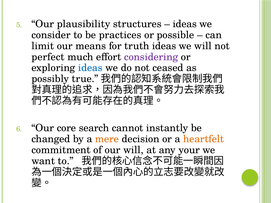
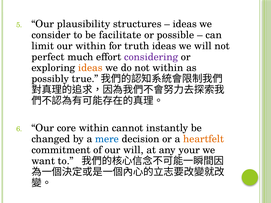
practices: practices -> facilitate (120, 35)
our means: means -> within (91, 46)
ideas colour: blue -> orange (90, 68)
not ceased: ceased -> within (168, 68)
core search: search -> within (94, 128)
mere colour: orange -> blue (107, 139)
